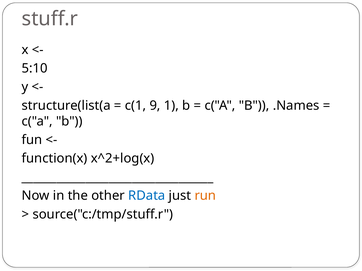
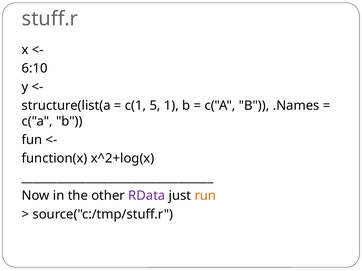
5:10: 5:10 -> 6:10 (35, 68)
9: 9 -> 5 (155, 106)
RData colour: blue -> purple (147, 196)
